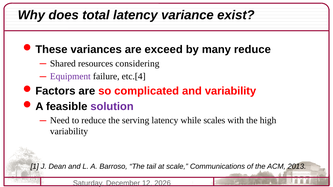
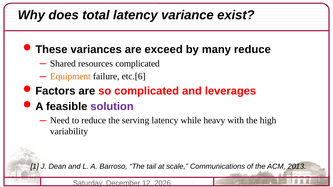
resources considering: considering -> complicated (137, 64)
Equipment colour: purple -> orange (70, 77)
etc.[4: etc.[4 -> etc.[6 (134, 77)
and variability: variability -> leverages (230, 91)
scales: scales -> heavy (214, 121)
